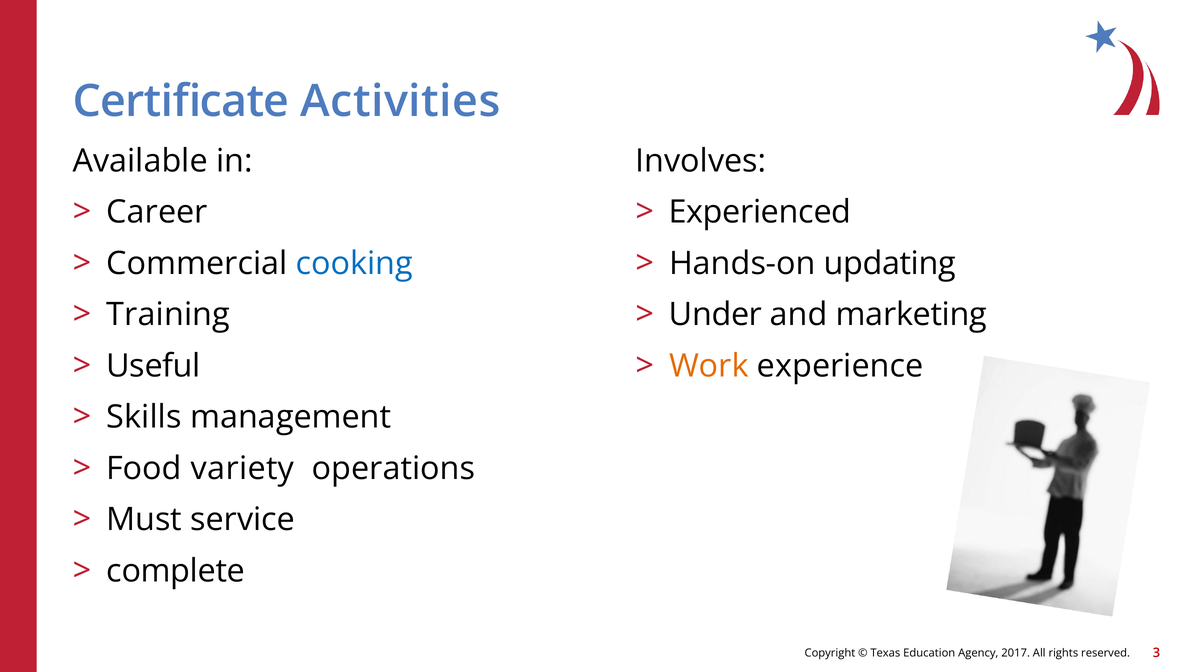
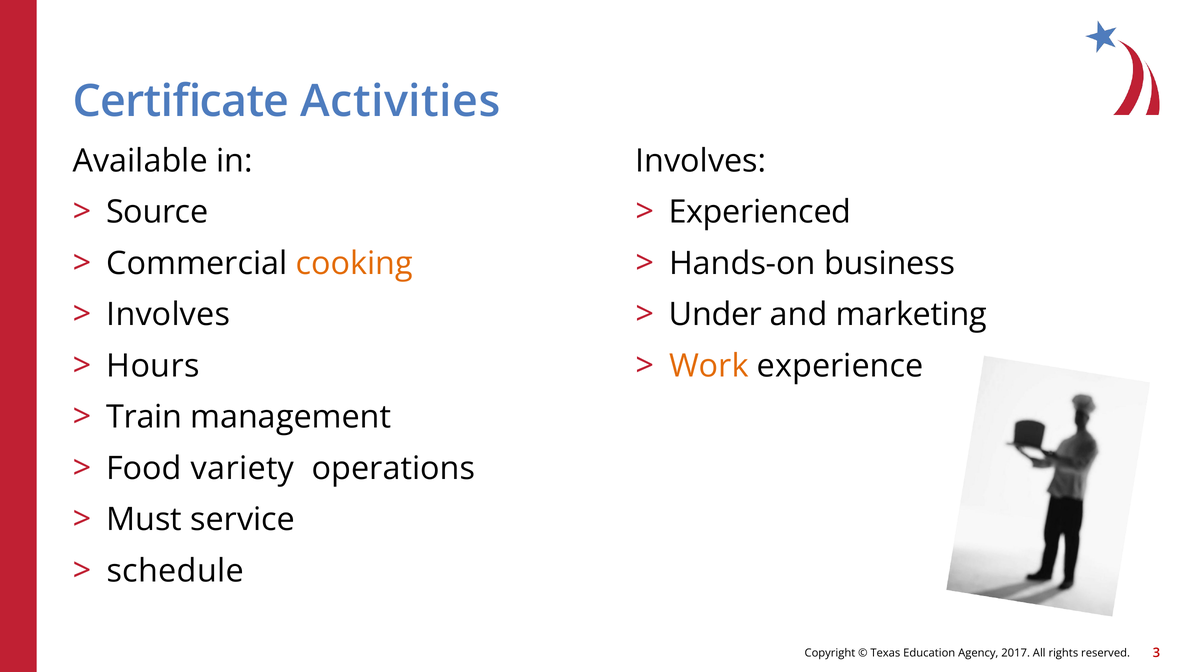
Career: Career -> Source (157, 212)
cooking colour: blue -> orange (354, 264)
updating: updating -> business (890, 264)
Training: Training -> Involves (168, 315)
Useful: Useful -> Hours (153, 366)
Skills: Skills -> Train (144, 418)
complete: complete -> schedule (175, 572)
